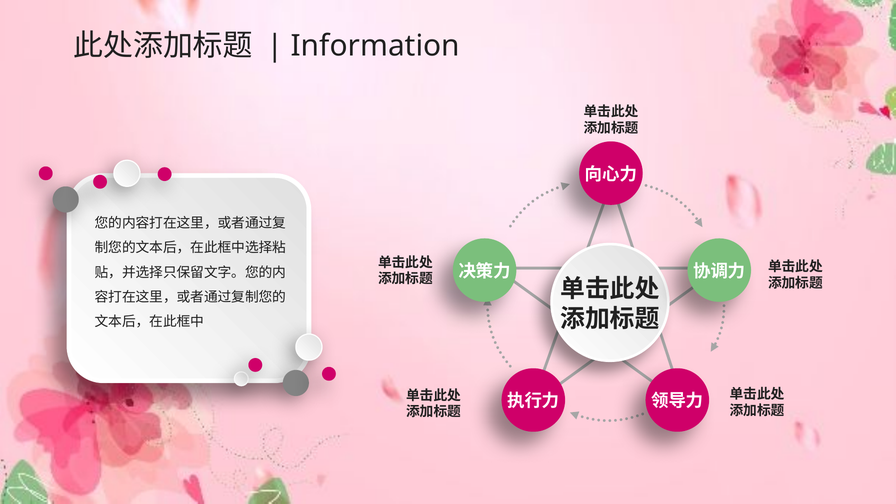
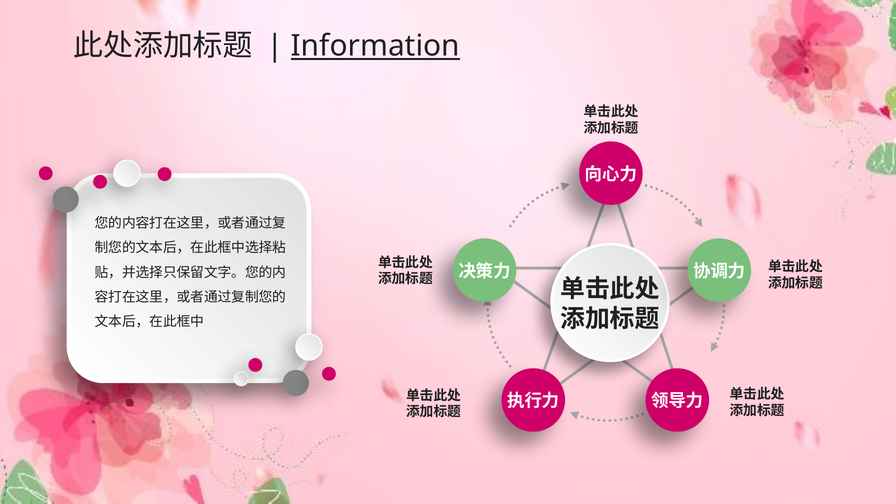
Information underline: none -> present (375, 46)
